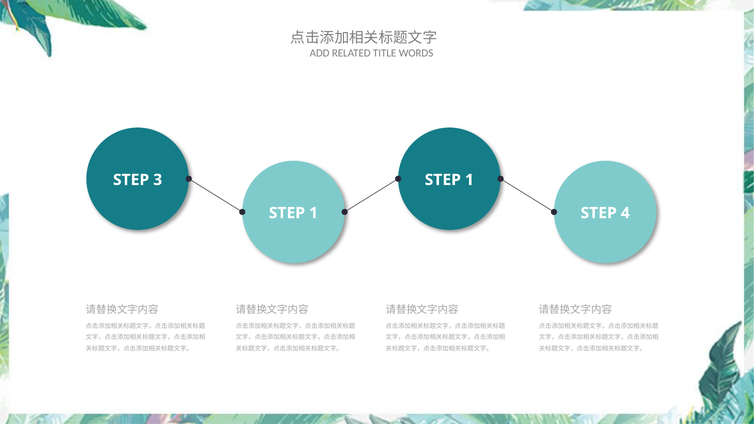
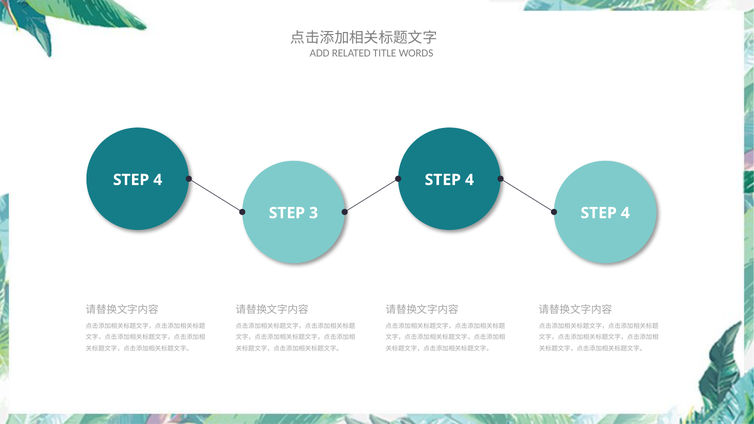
3: 3 -> 4 (158, 180)
1: 1 -> 4 (469, 180)
1: 1 -> 3 (314, 213)
